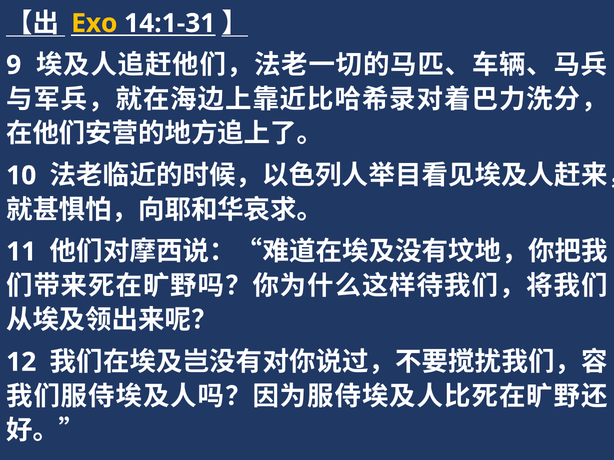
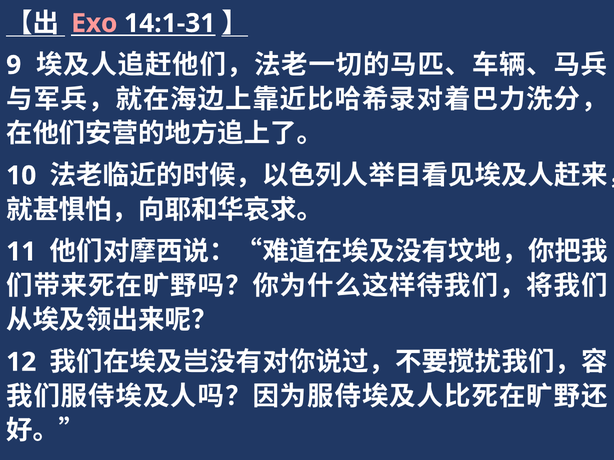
Exo colour: yellow -> pink (94, 23)
